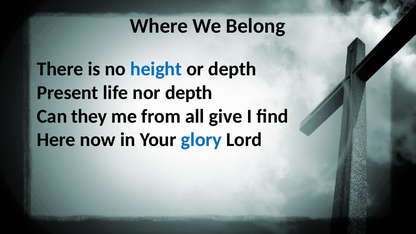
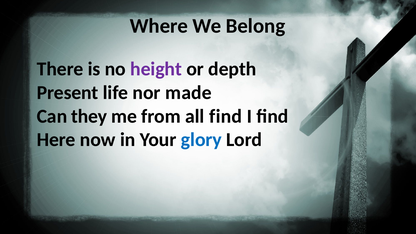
height colour: blue -> purple (156, 69)
nor depth: depth -> made (189, 93)
all give: give -> find (226, 116)
